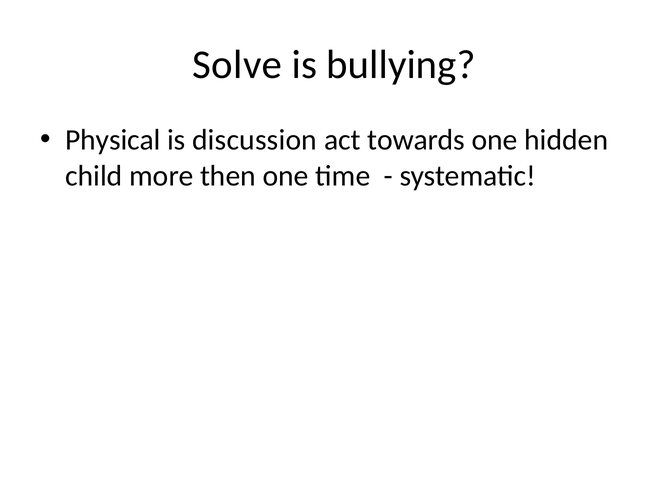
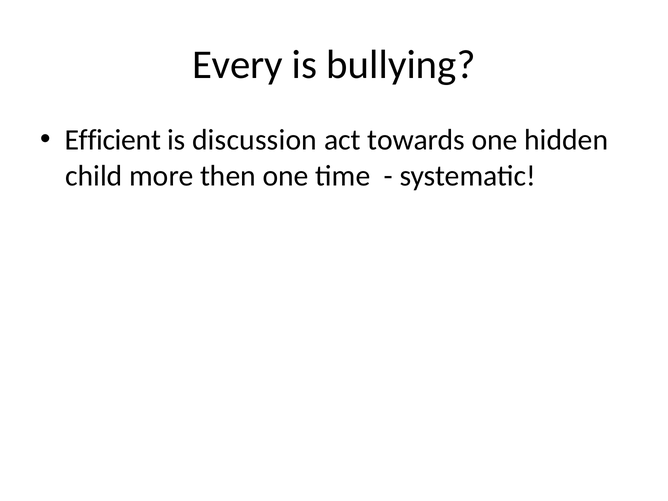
Solve: Solve -> Every (237, 65)
Physical: Physical -> Efficient (113, 140)
